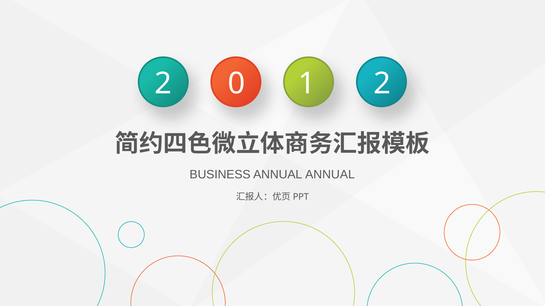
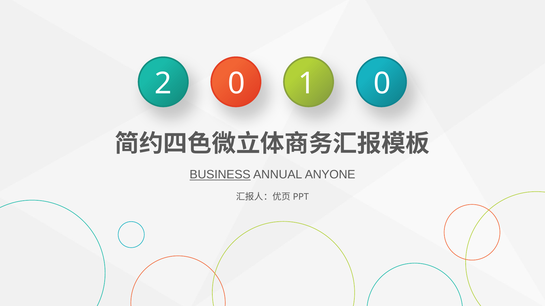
1 2: 2 -> 0 (382, 84)
BUSINESS underline: none -> present (220, 175)
ANNUAL ANNUAL: ANNUAL -> ANYONE (330, 175)
